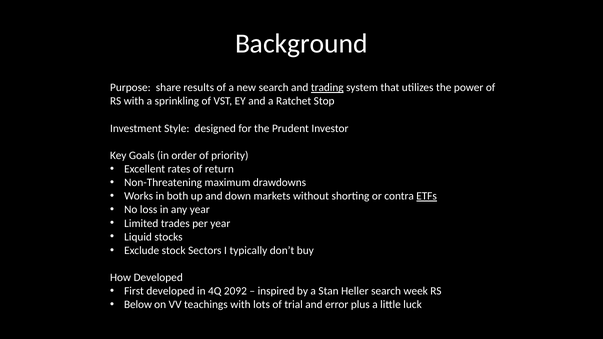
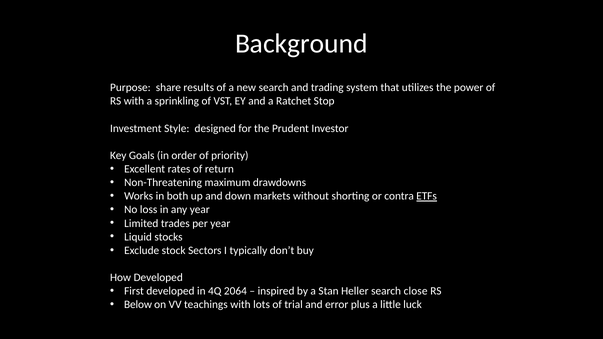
trading underline: present -> none (327, 88)
2092: 2092 -> 2064 (235, 291)
week: week -> close (416, 291)
